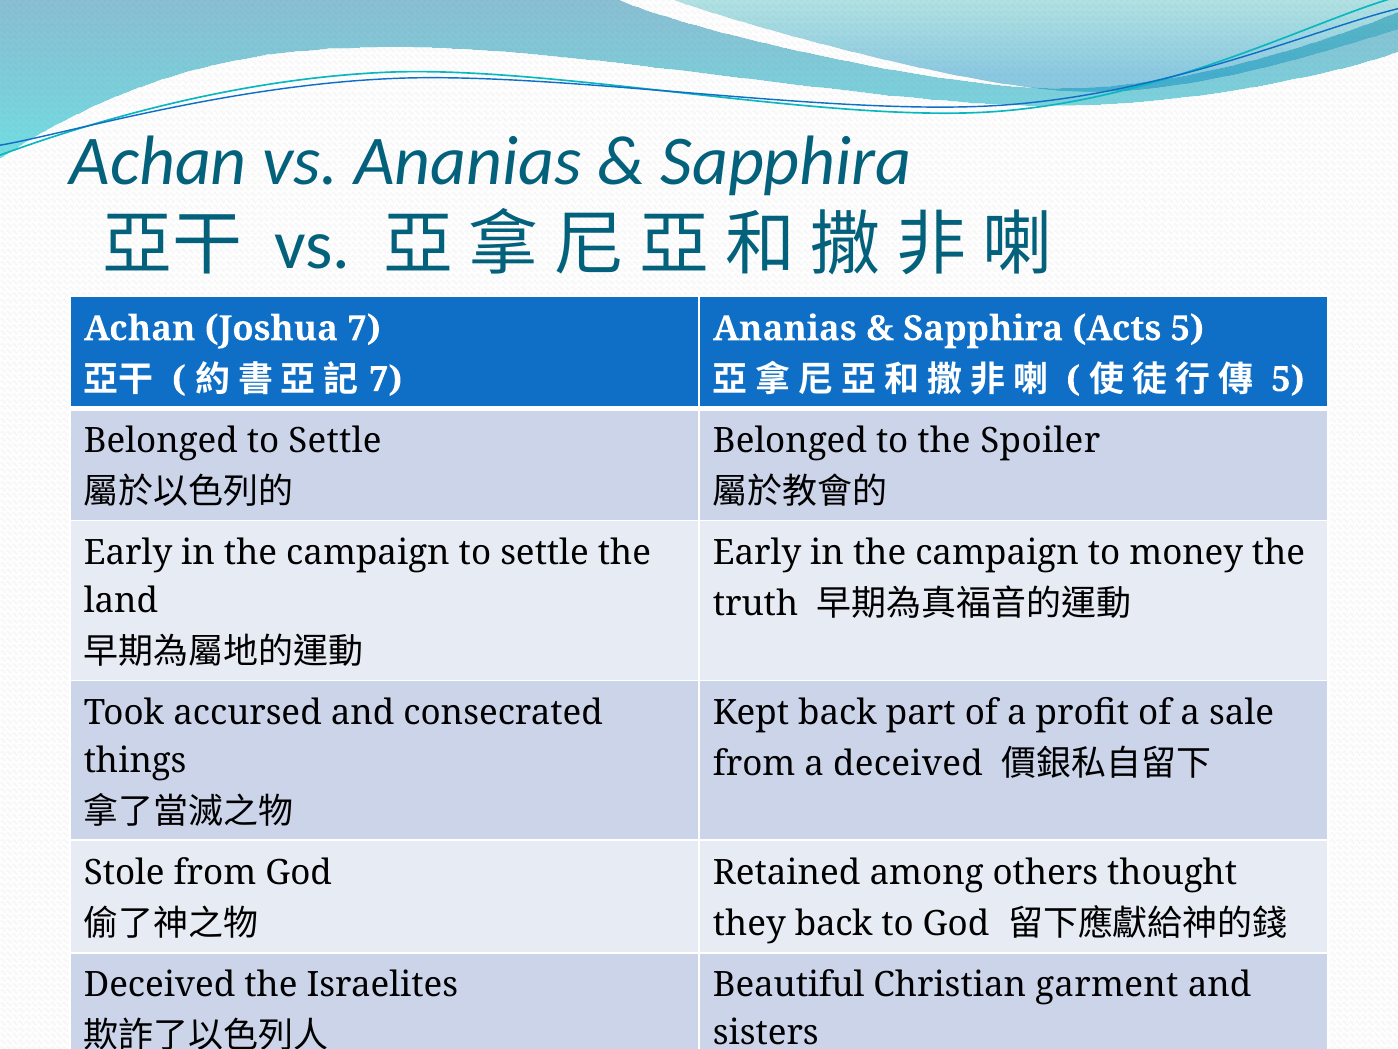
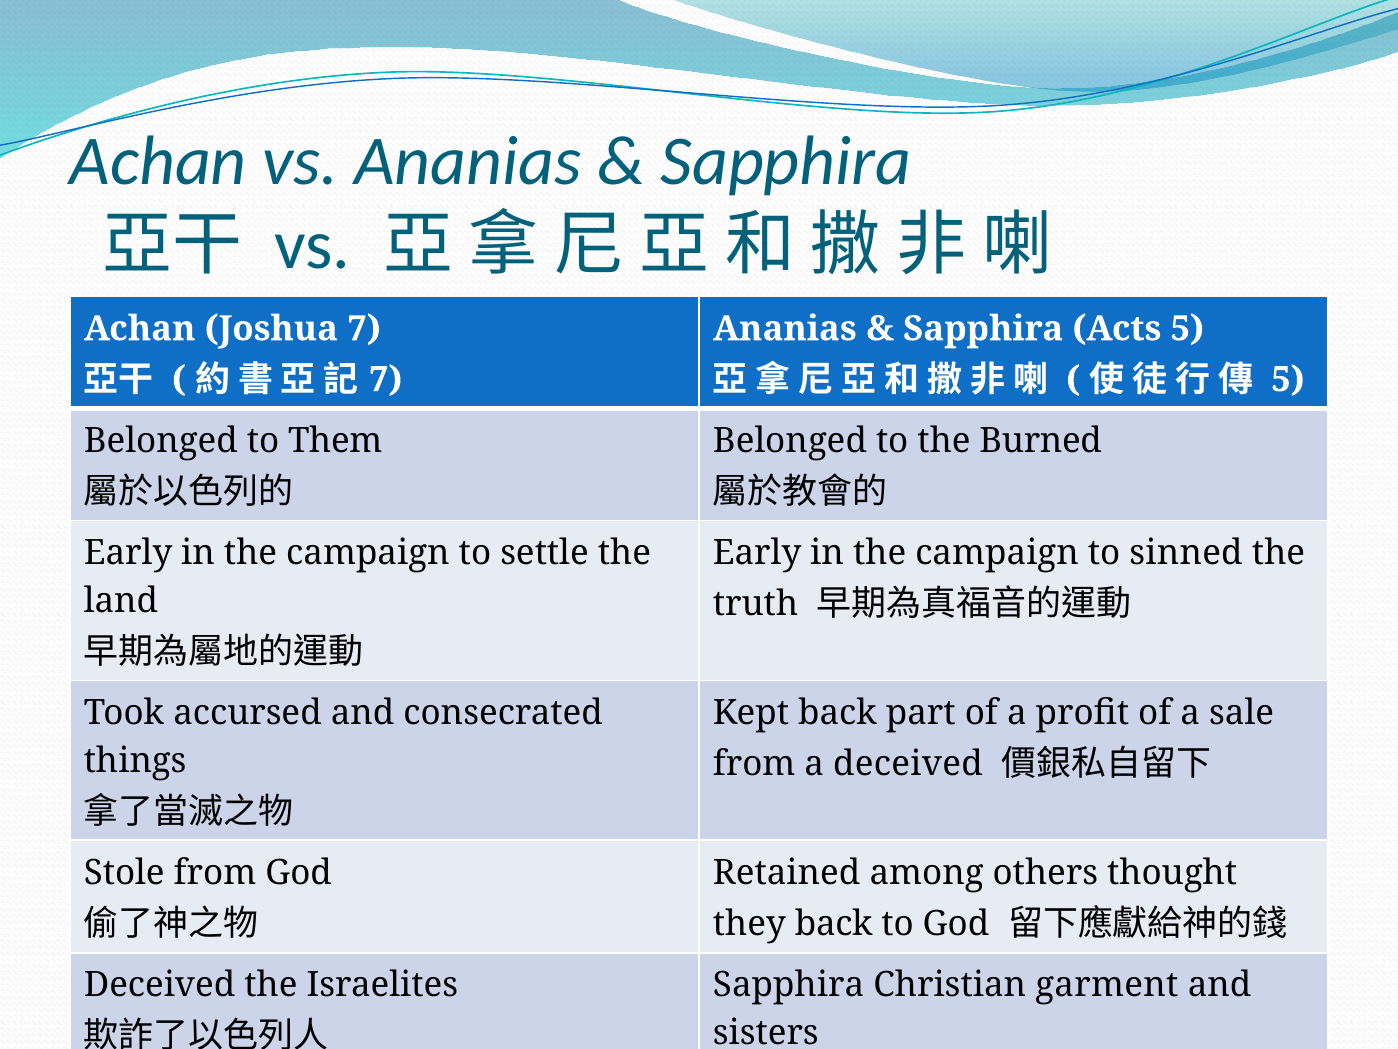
Belonged to Settle: Settle -> Them (335, 441)
Spoiler: Spoiler -> Burned (1041, 441)
money: money -> sinned (1186, 553)
Beautiful: Beautiful -> Sapphira (789, 985)
